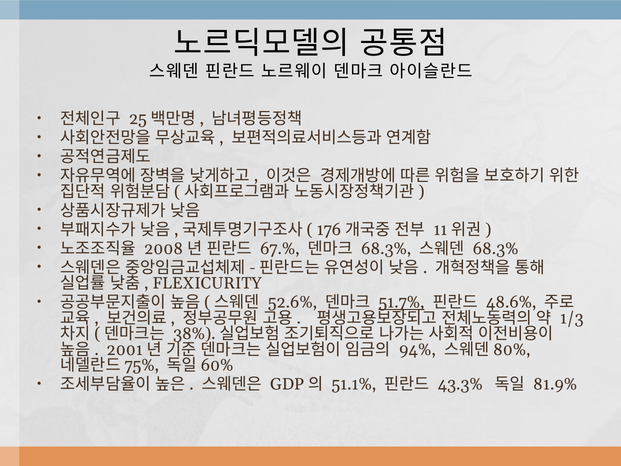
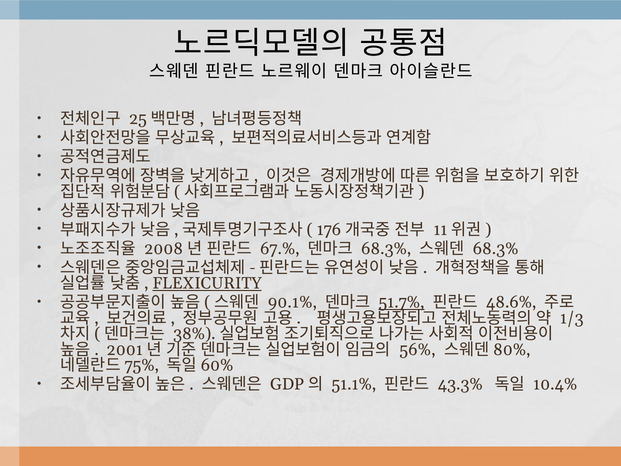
FLEXICURITY underline: none -> present (207, 283)
52.6%: 52.6% -> 90.1% (292, 302)
94%: 94% -> 56% (418, 349)
81.9%: 81.9% -> 10.4% (555, 384)
